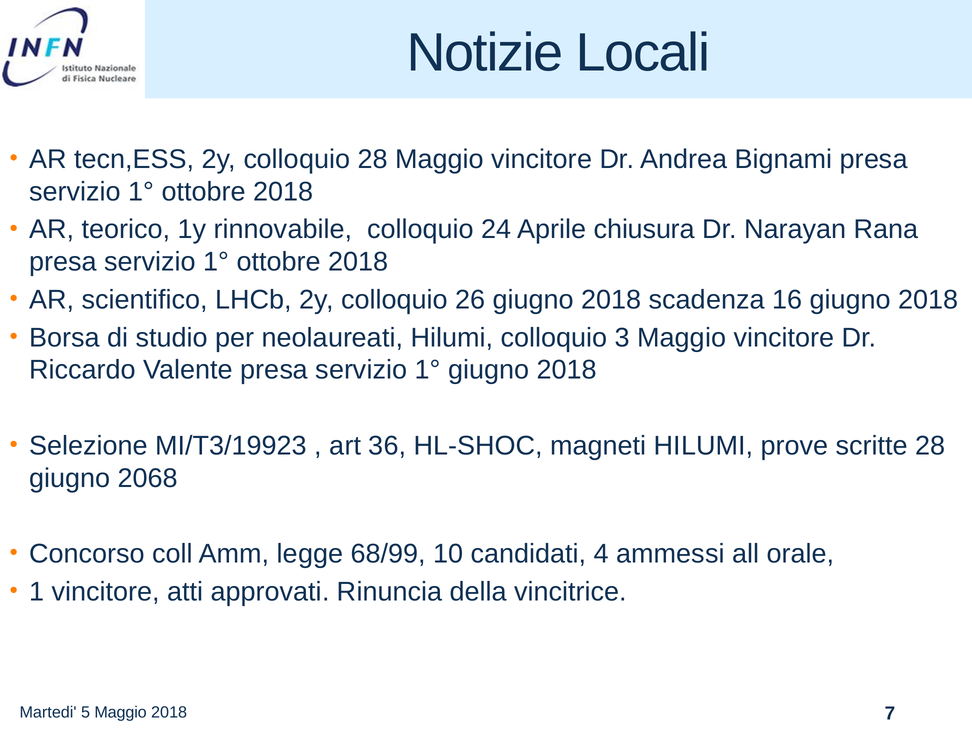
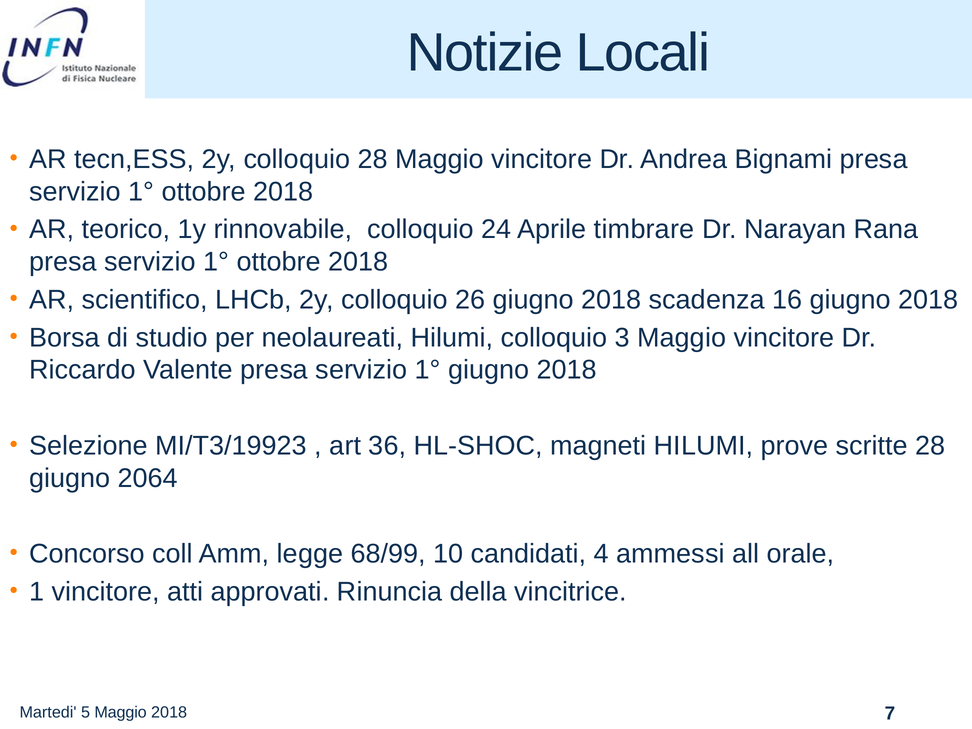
chiusura: chiusura -> timbrare (644, 229)
2068: 2068 -> 2064 (148, 478)
